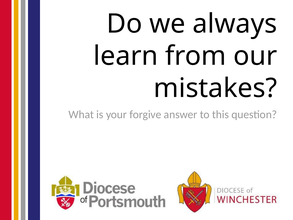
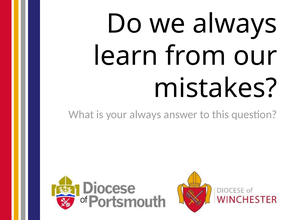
your forgive: forgive -> always (145, 114)
